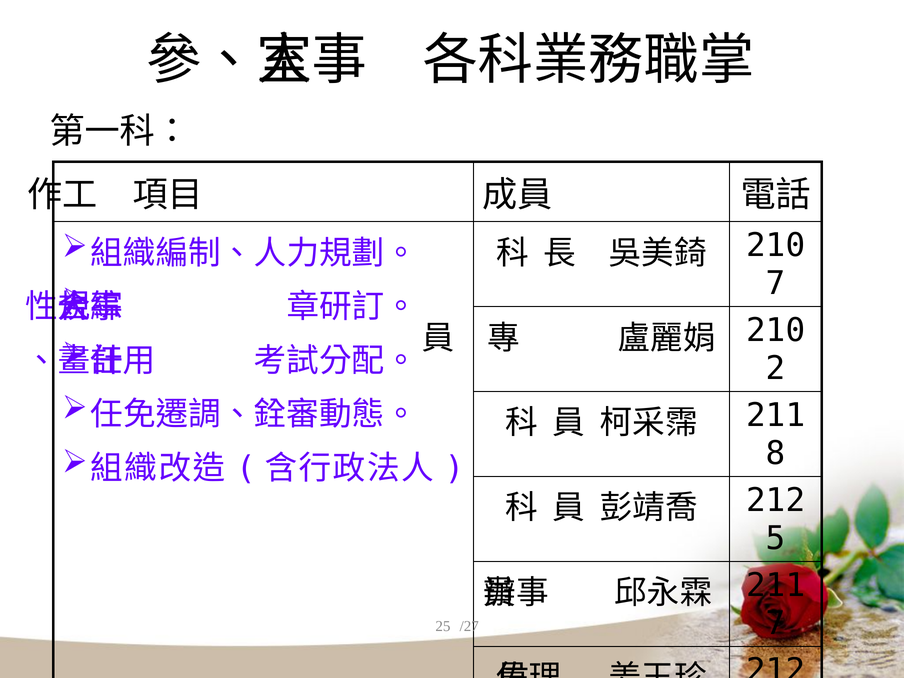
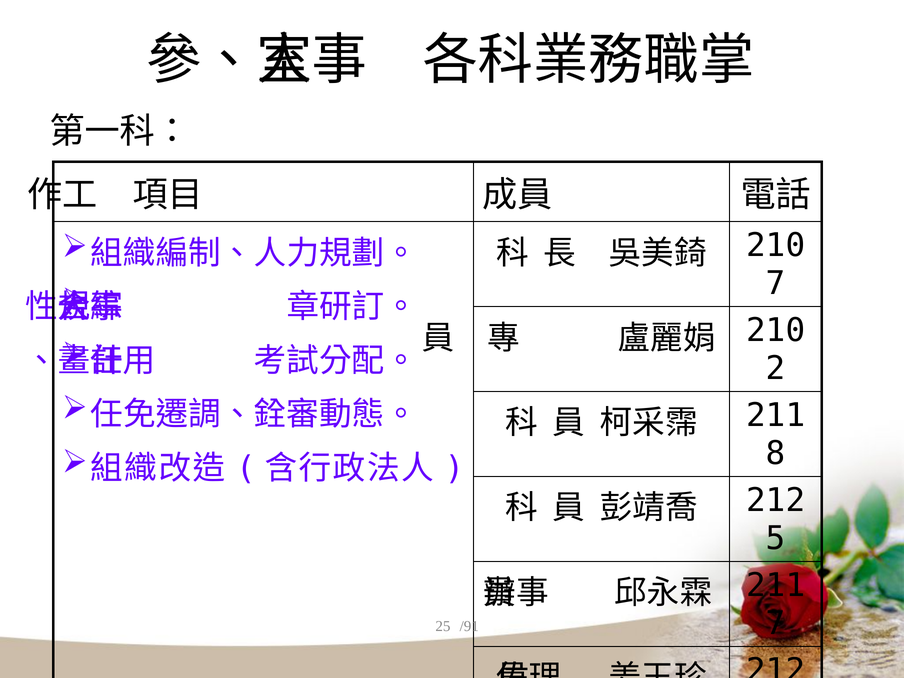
/27: /27 -> /91 (469, 626)
